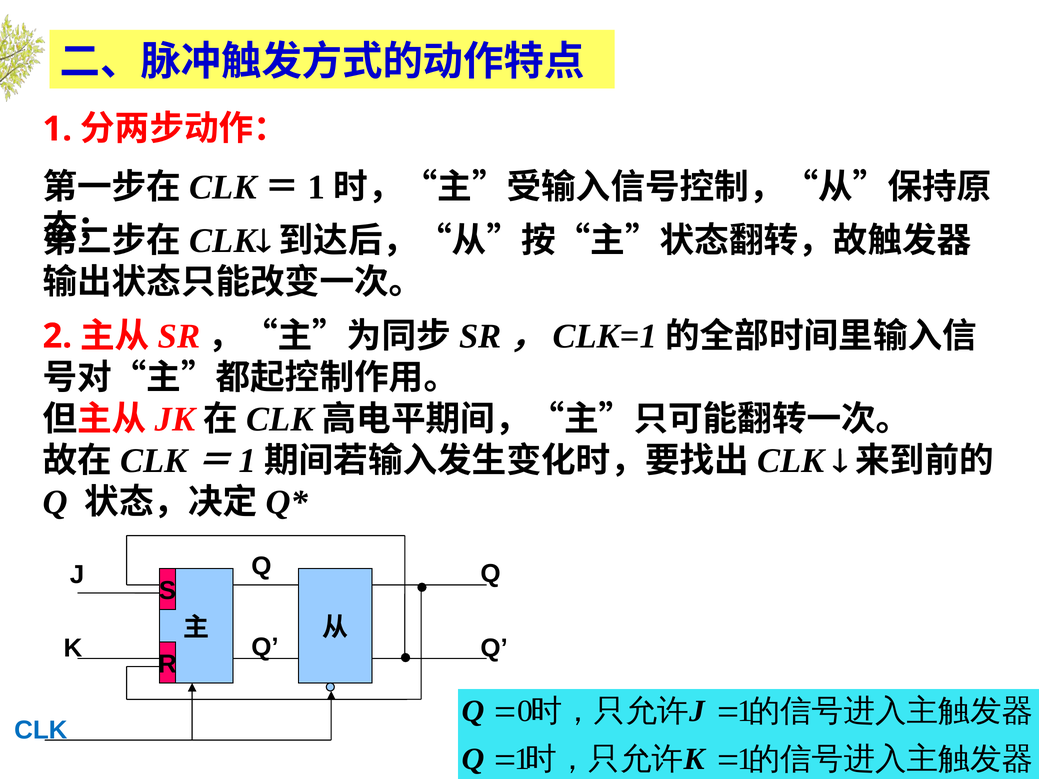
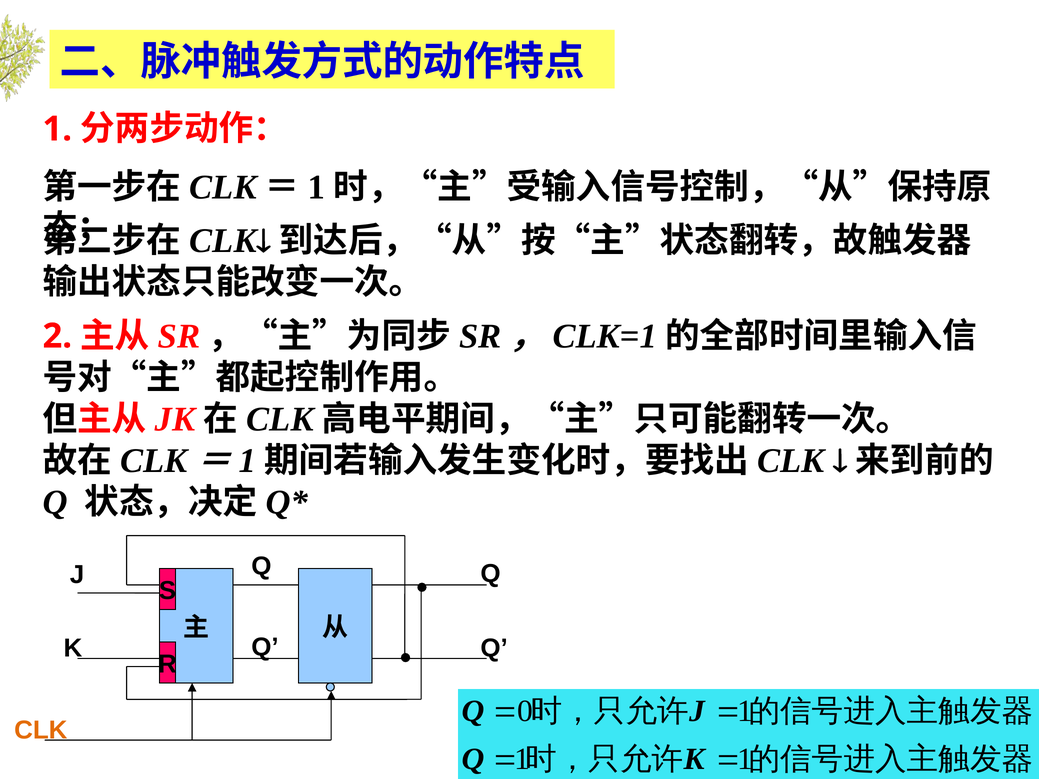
CLK colour: blue -> orange (41, 730)
